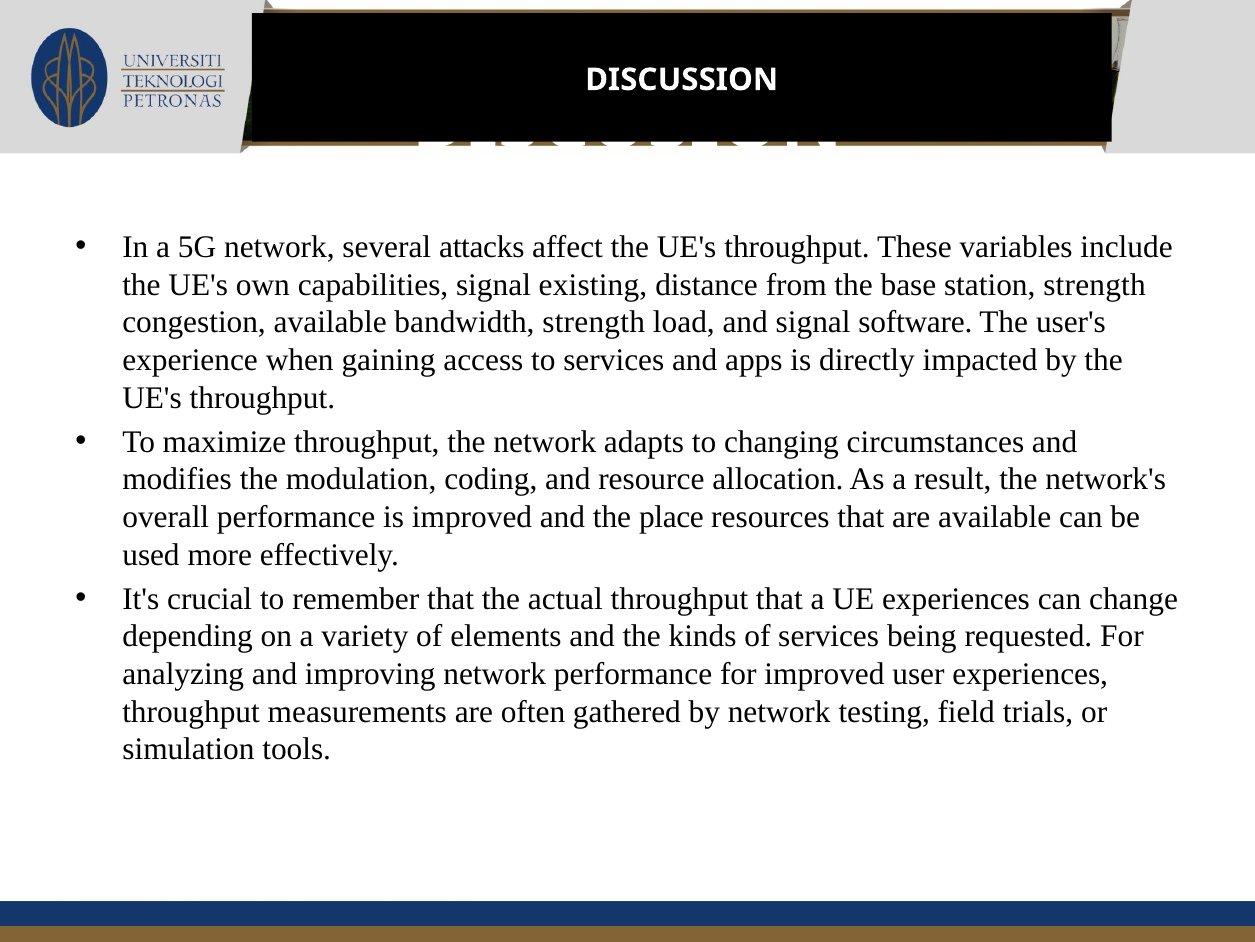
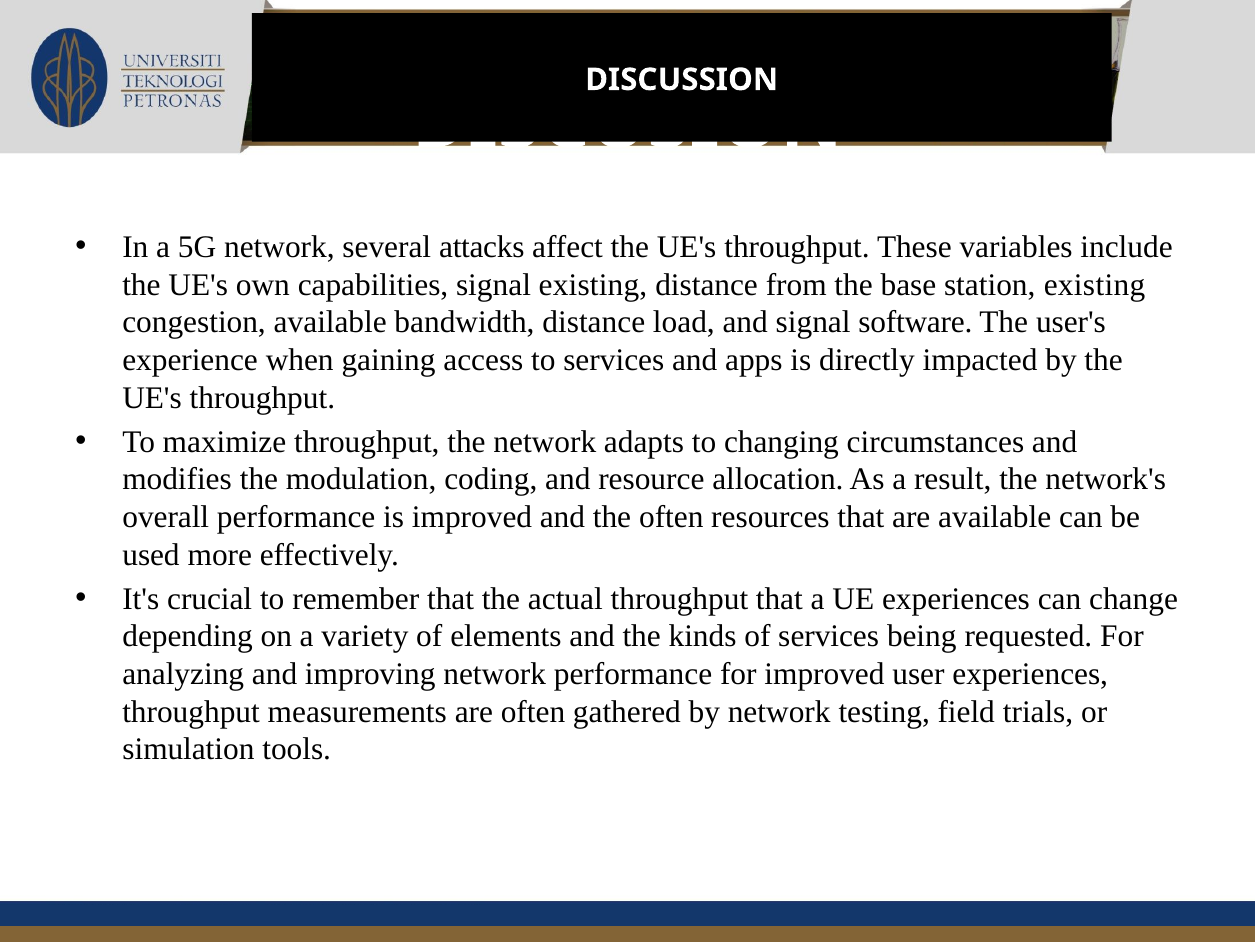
station strength: strength -> existing (1094, 285)
bandwidth strength: strength -> distance (594, 322)
the place: place -> often (671, 517)
